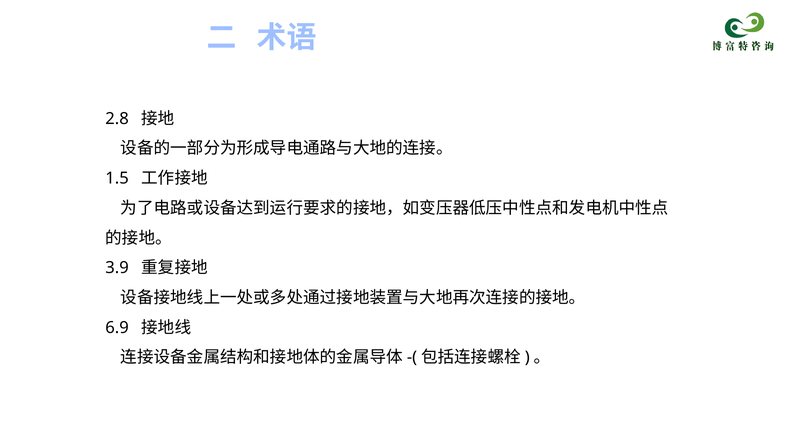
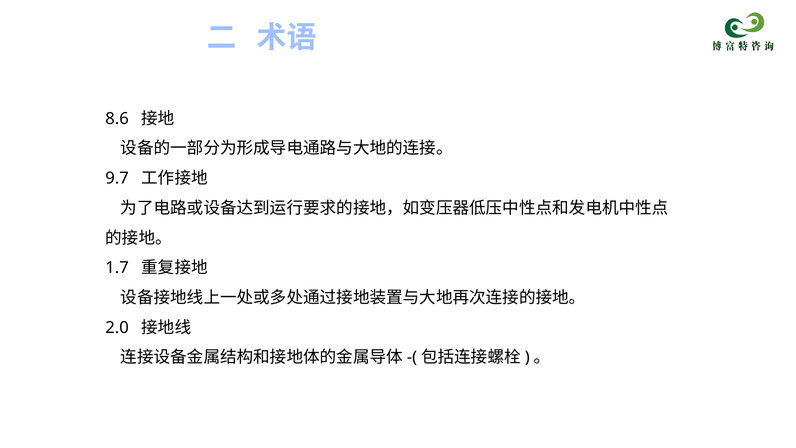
2.8: 2.8 -> 8.6 (117, 119)
1.5: 1.5 -> 9.7 (117, 178)
3.9: 3.9 -> 1.7 (117, 268)
6.9: 6.9 -> 2.0 (117, 327)
